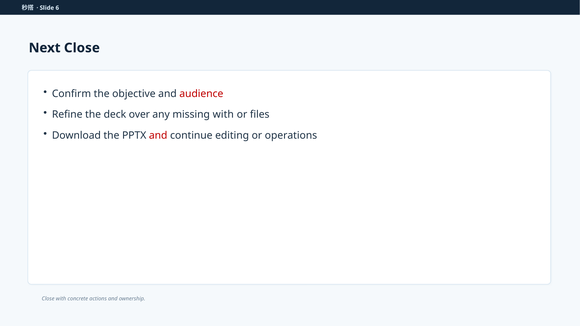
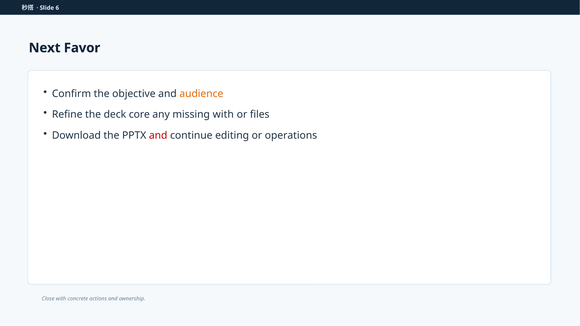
Next Close: Close -> Favor (82, 48)
audience colour: red -> orange (201, 94)
over: over -> core (139, 115)
